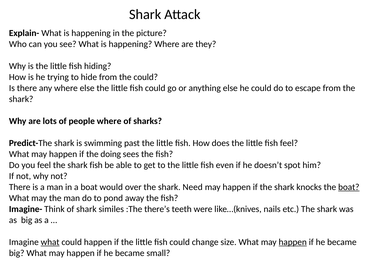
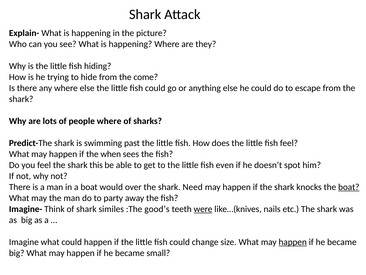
the could: could -> come (146, 77)
doing: doing -> when (111, 154)
shark fish: fish -> this (96, 165)
pond: pond -> party (113, 198)
there’s: there’s -> good’s (157, 209)
were underline: none -> present (203, 209)
what underline: present -> none (50, 242)
